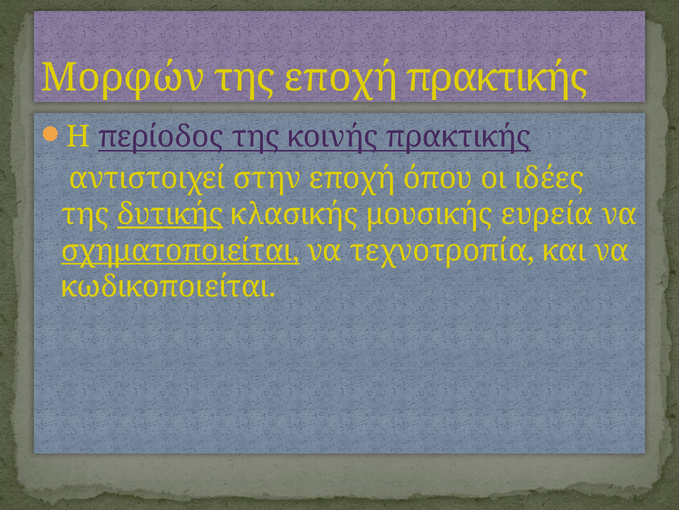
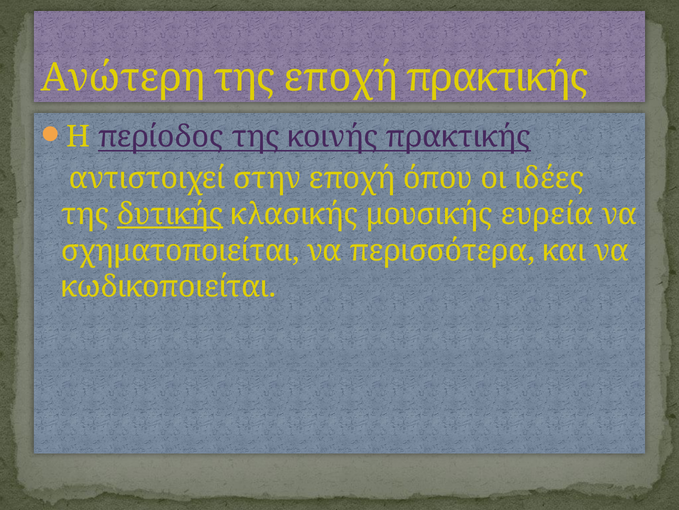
Μορφών: Μορφών -> Ανώτερη (123, 77)
σχηματοποιείται underline: present -> none (180, 250)
τεχνοτροπία: τεχνοτροπία -> περισσότερα (442, 250)
